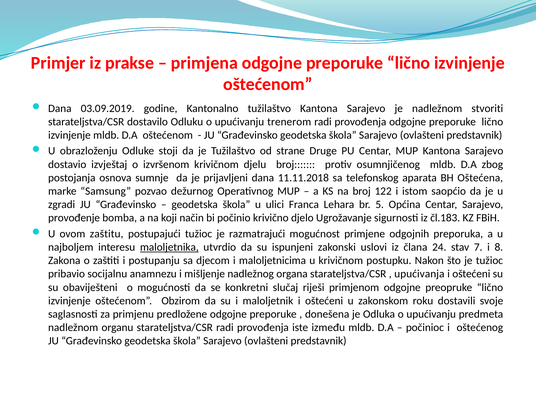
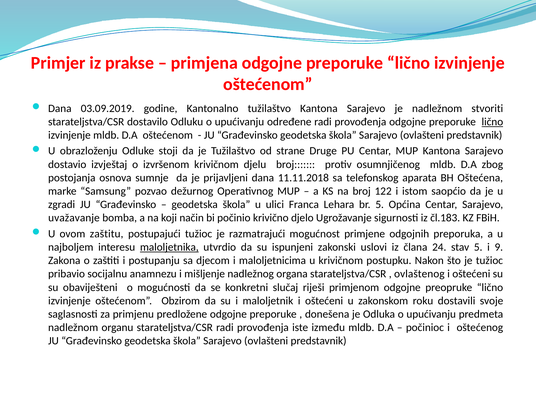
trenerom: trenerom -> određene (289, 122)
lično underline: none -> present (492, 122)
provođenje: provođenje -> uvažavanje (74, 218)
stav 7: 7 -> 5 (478, 247)
8: 8 -> 9 (499, 247)
upućivanja: upućivanja -> ovlaštenog (419, 274)
